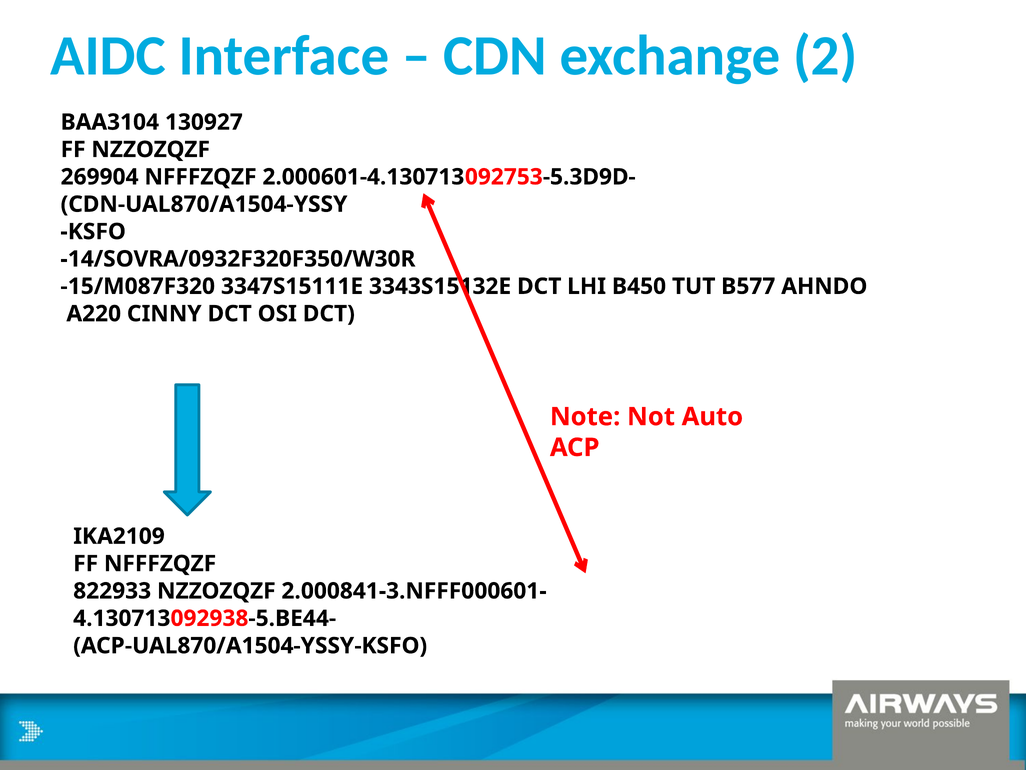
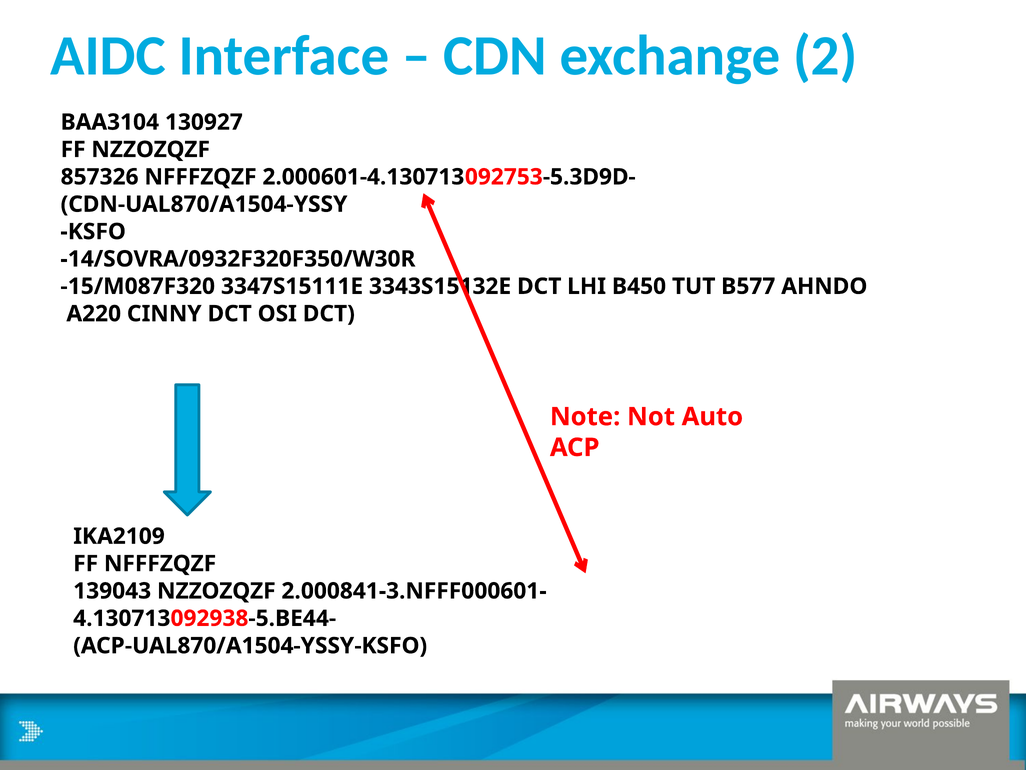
269904: 269904 -> 857326 (100, 177)
822933: 822933 -> 139043 (112, 591)
